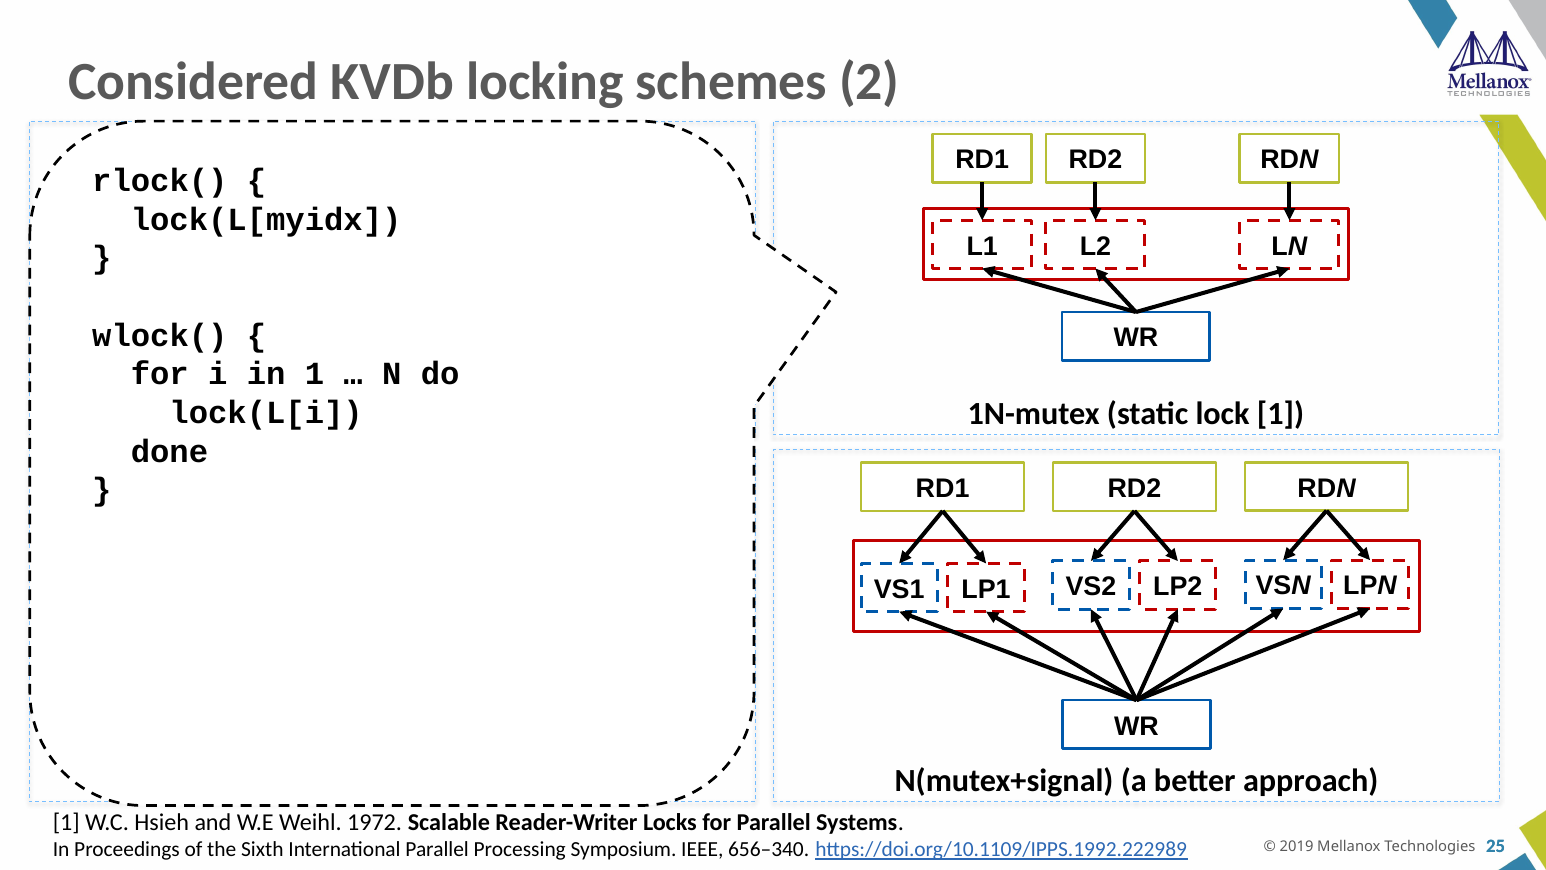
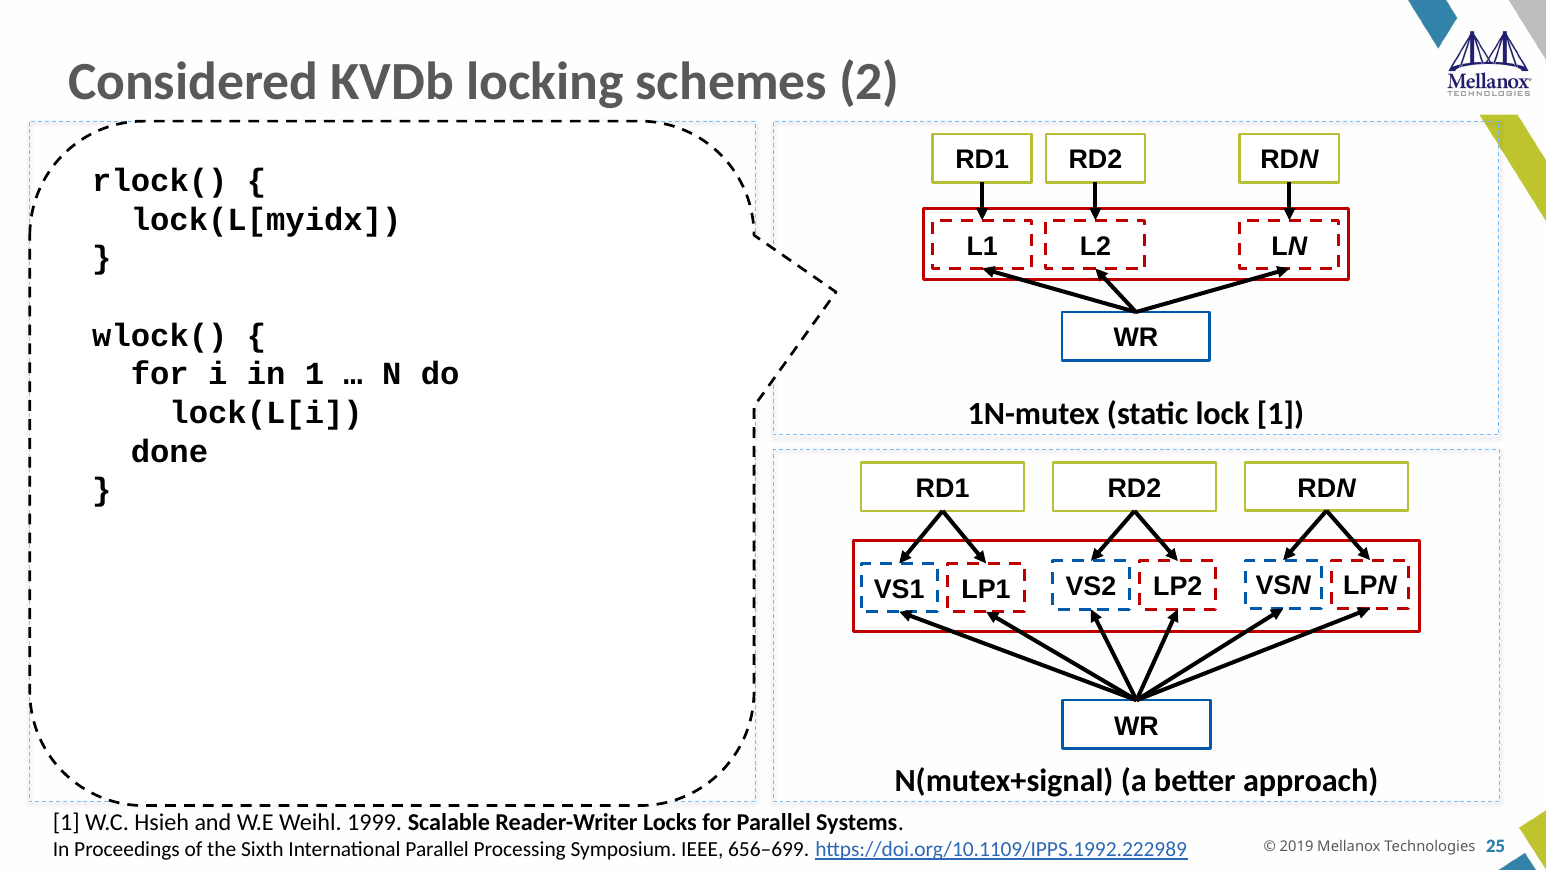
1972: 1972 -> 1999 (375, 822)
656–340: 656–340 -> 656–699 (769, 849)
